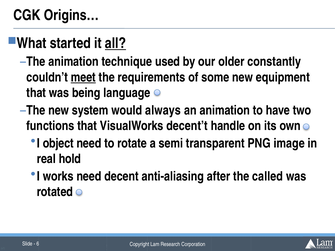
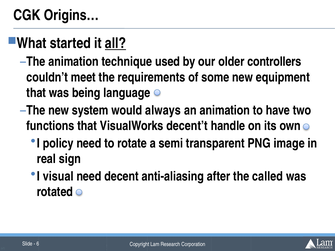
constantly: constantly -> controllers (274, 62)
meet underline: present -> none (83, 77)
object: object -> policy (58, 143)
hold: hold -> sign (70, 159)
works: works -> visual (58, 176)
